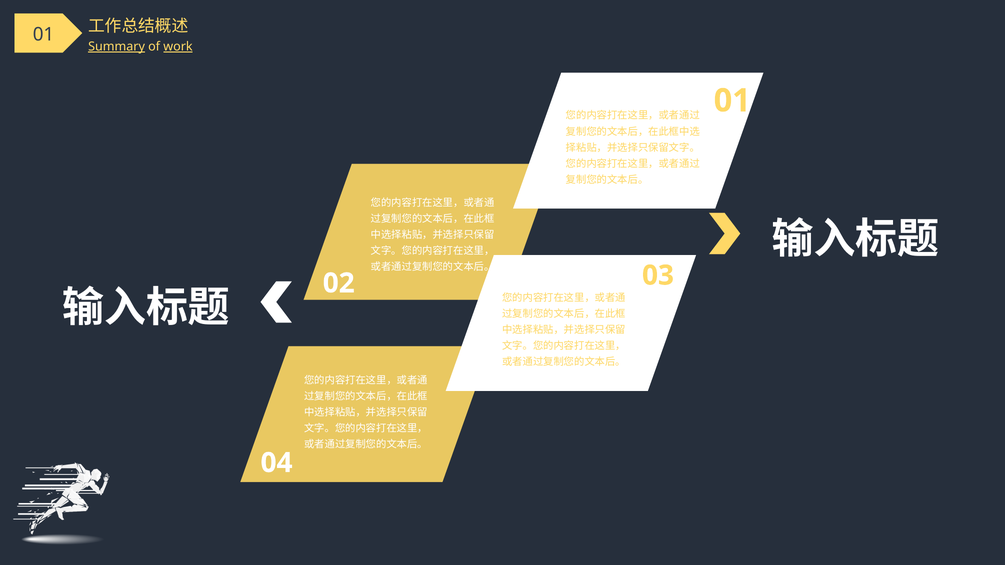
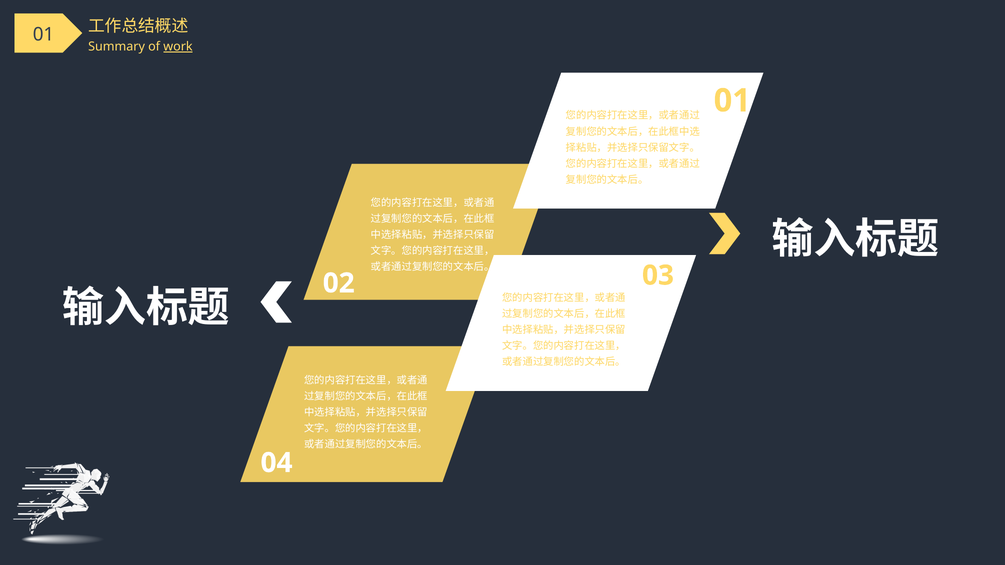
Summary underline: present -> none (117, 47)
